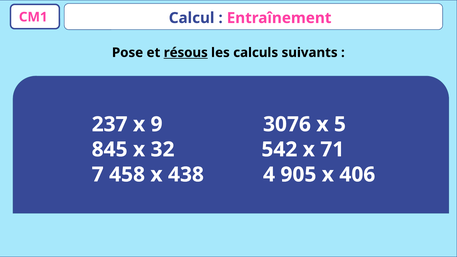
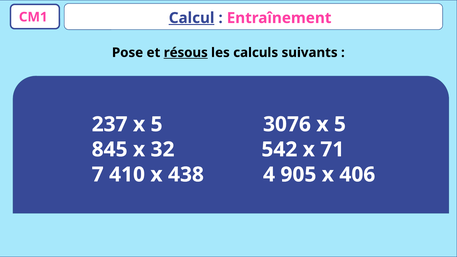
Calcul underline: none -> present (192, 18)
237 x 9: 9 -> 5 (157, 124)
458: 458 -> 410 (127, 175)
